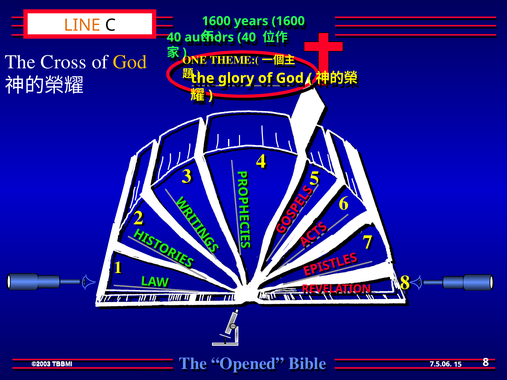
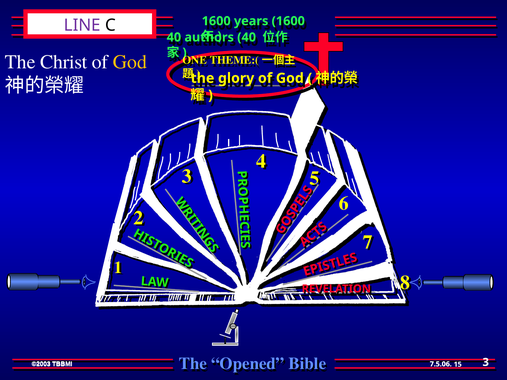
LINE colour: orange -> purple (82, 25)
Cross: Cross -> Christ (64, 62)
8: 8 -> 3 (486, 362)
